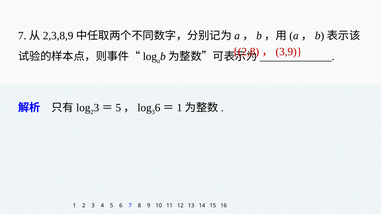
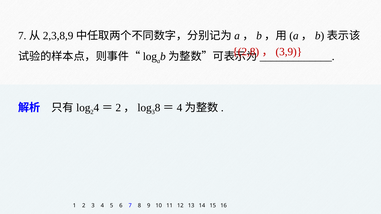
3: 3 -> 4 (96, 108)
5: 5 -> 2 (118, 108)
3 6: 6 -> 8 (158, 108)
1: 1 -> 4 (180, 108)
